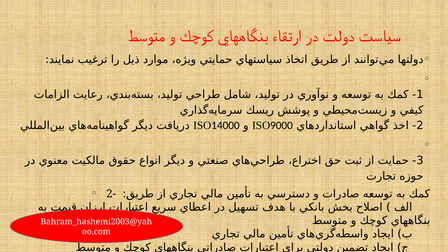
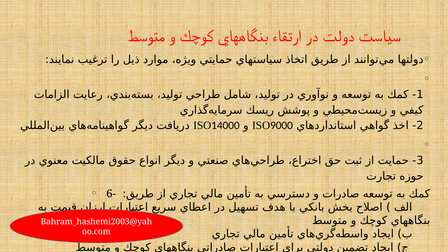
2-: 2- -> 6- (111, 194)
